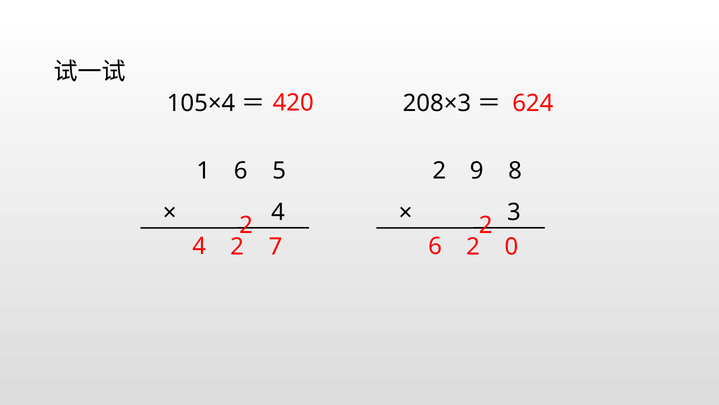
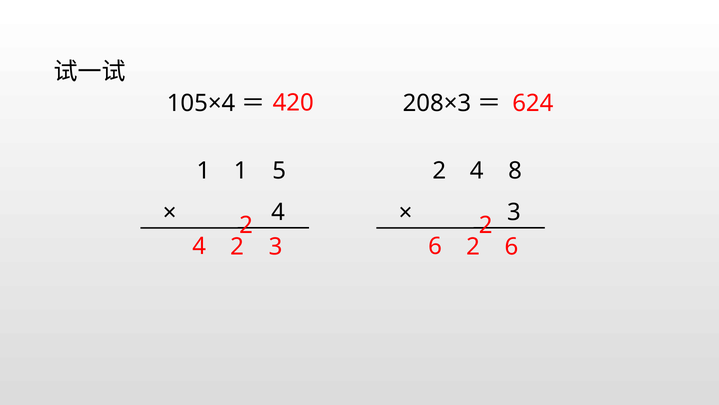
1 6: 6 -> 1 (241, 171)
2 9: 9 -> 4 (477, 171)
2 7: 7 -> 3 (276, 246)
2 0: 0 -> 6 (511, 246)
